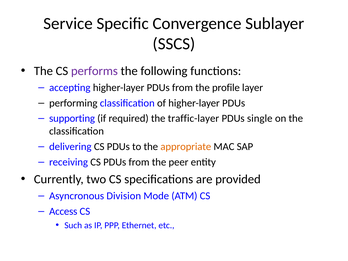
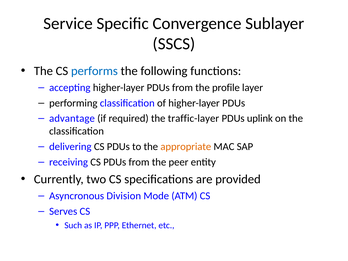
performs colour: purple -> blue (94, 71)
supporting: supporting -> advantage (72, 118)
single: single -> uplink (260, 118)
Access: Access -> Serves (63, 211)
